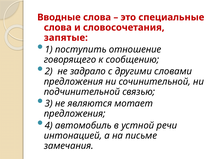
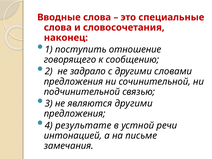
запятые: запятые -> наконец (66, 38)
являются мотает: мотает -> другими (134, 104)
автомобиль: автомобиль -> результате (83, 125)
